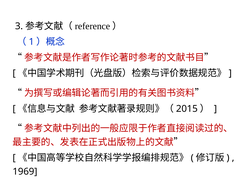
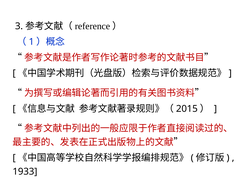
1969: 1969 -> 1933 (25, 172)
